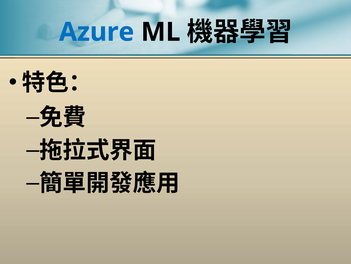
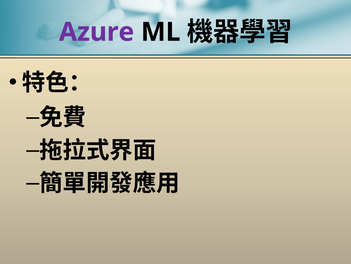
Azure colour: blue -> purple (97, 32)
